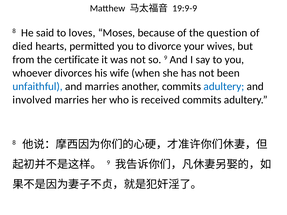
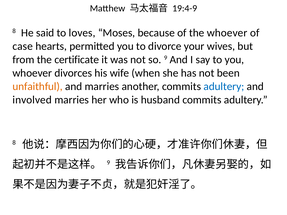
19:9-9: 19:9-9 -> 19:4-9 (185, 8)
the question: question -> whoever (227, 33)
died: died -> case (23, 46)
unfaithful colour: blue -> orange (38, 86)
received: received -> husband (160, 100)
